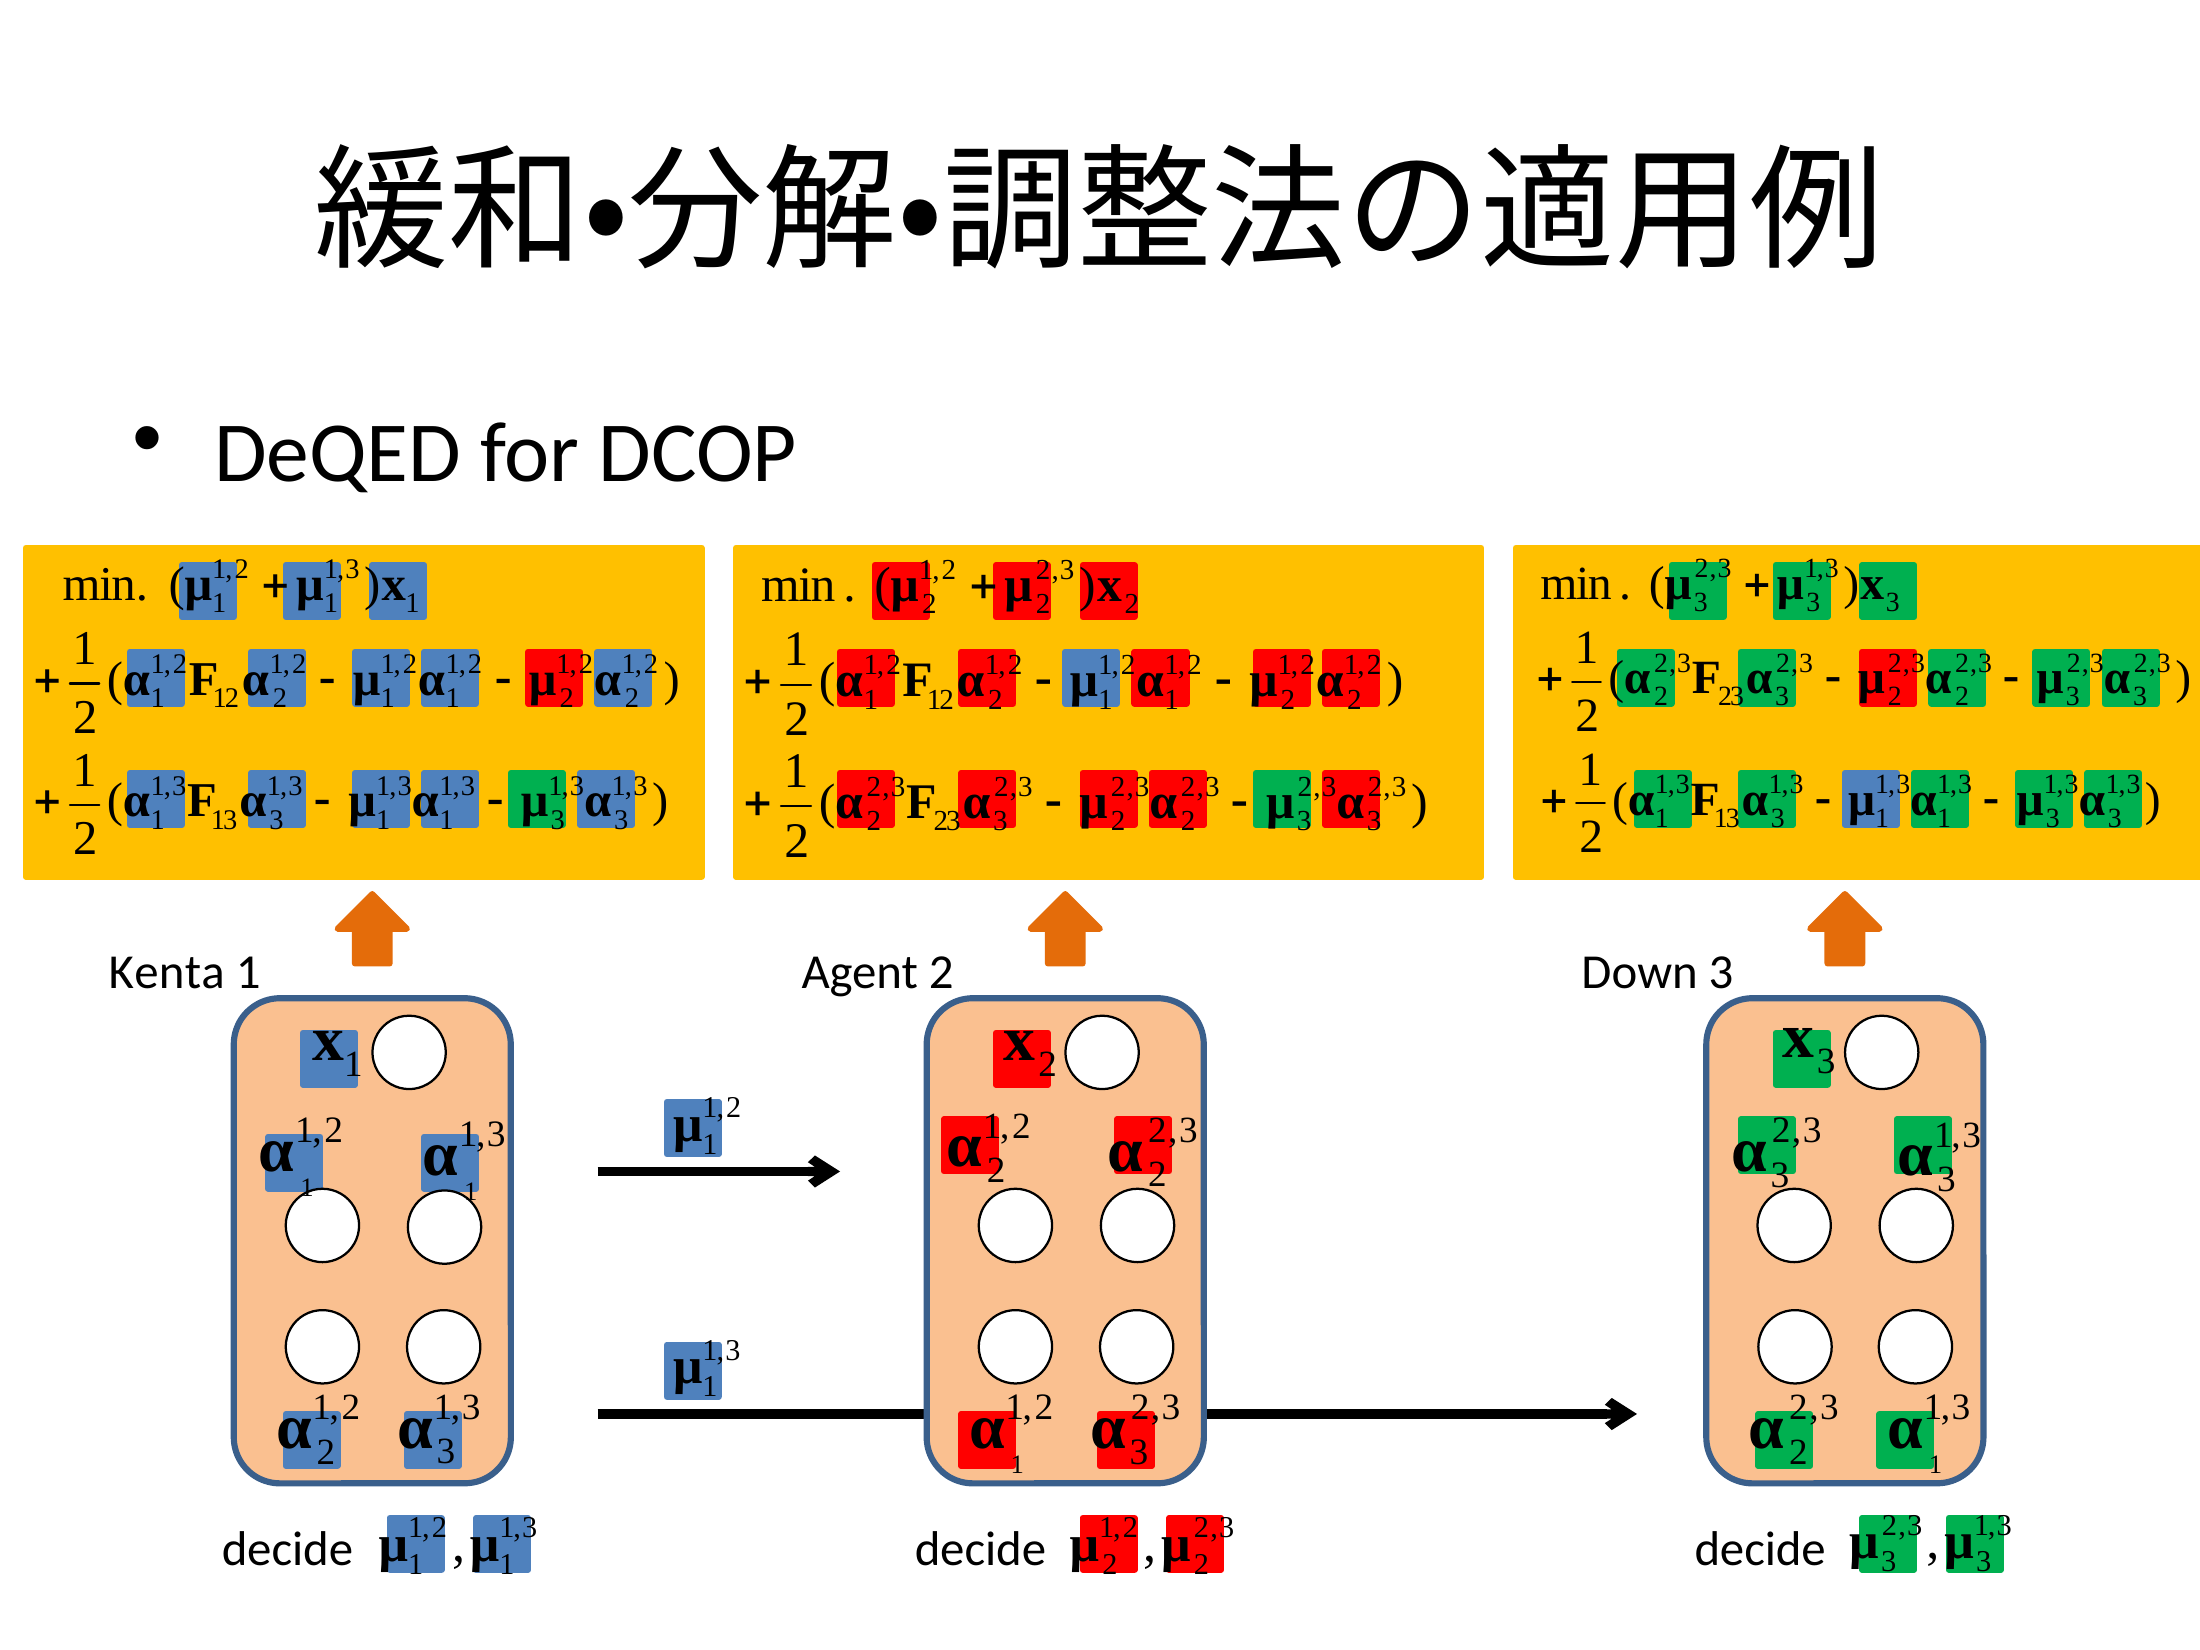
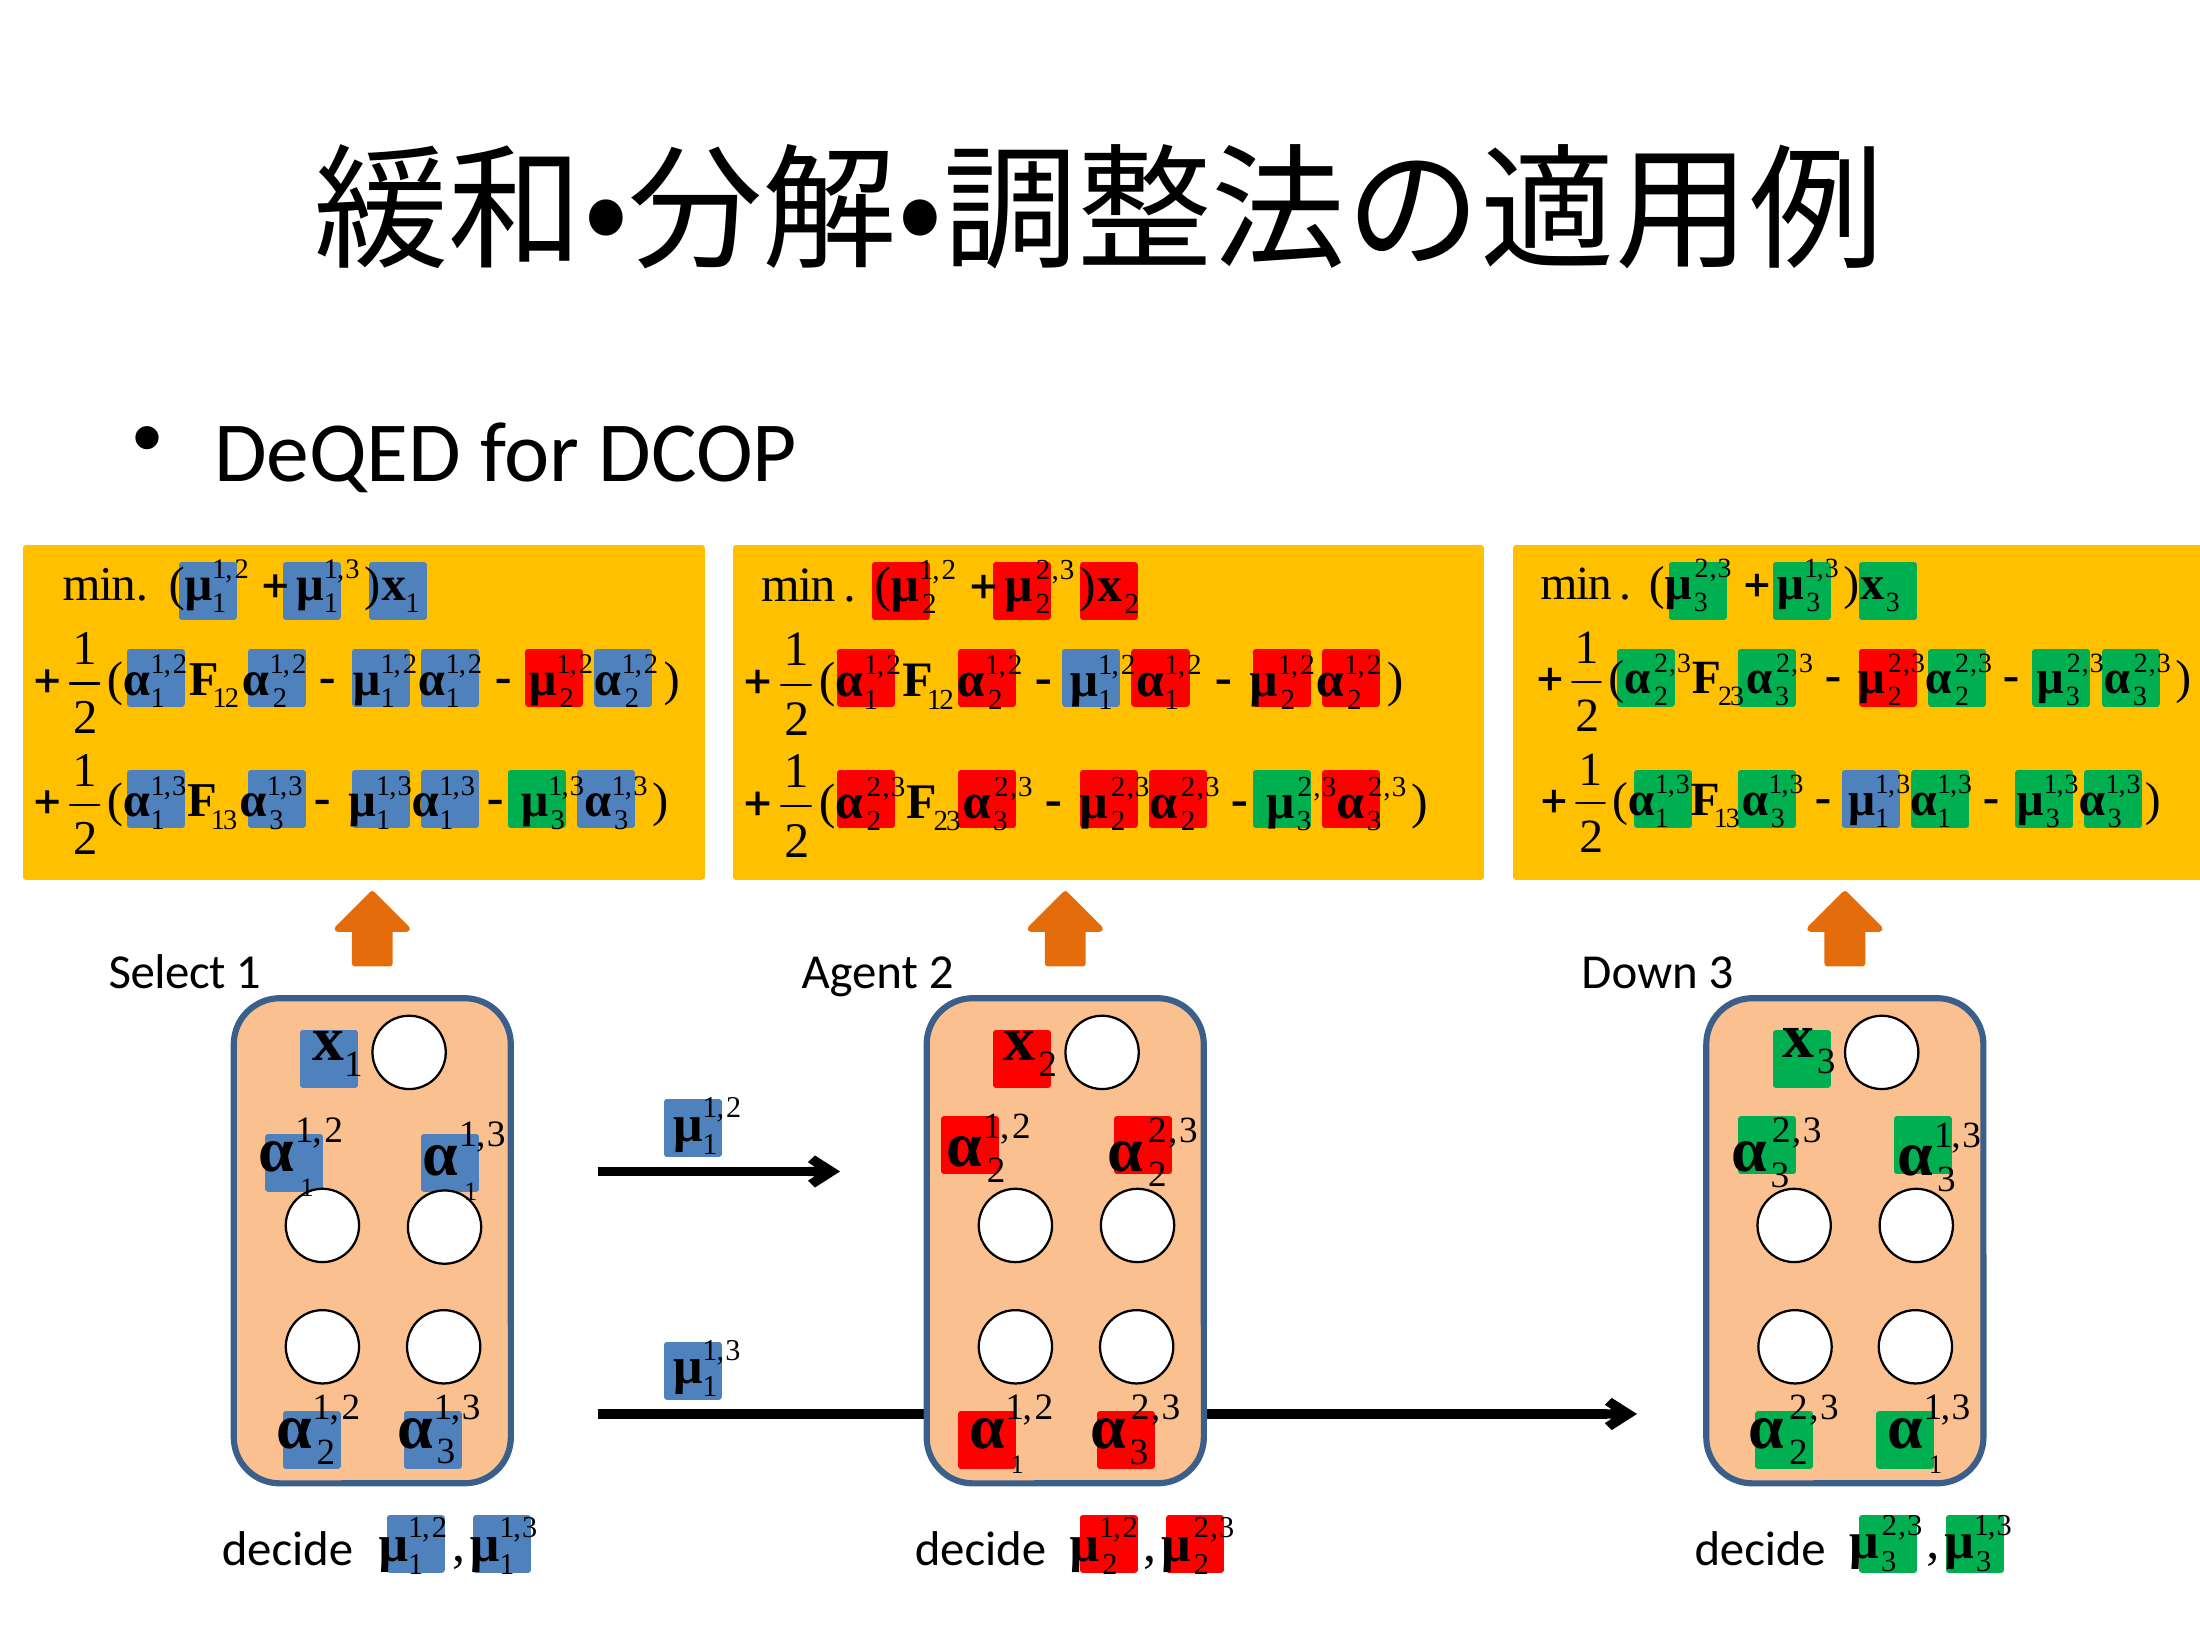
Kenta: Kenta -> Select (167, 972)
